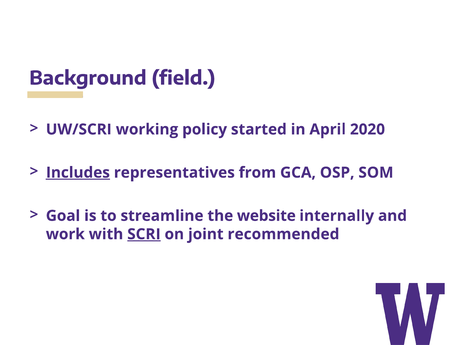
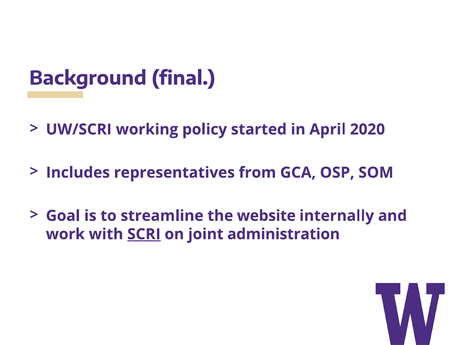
field: field -> final (183, 78)
Includes underline: present -> none (78, 172)
recommended: recommended -> administration (284, 234)
